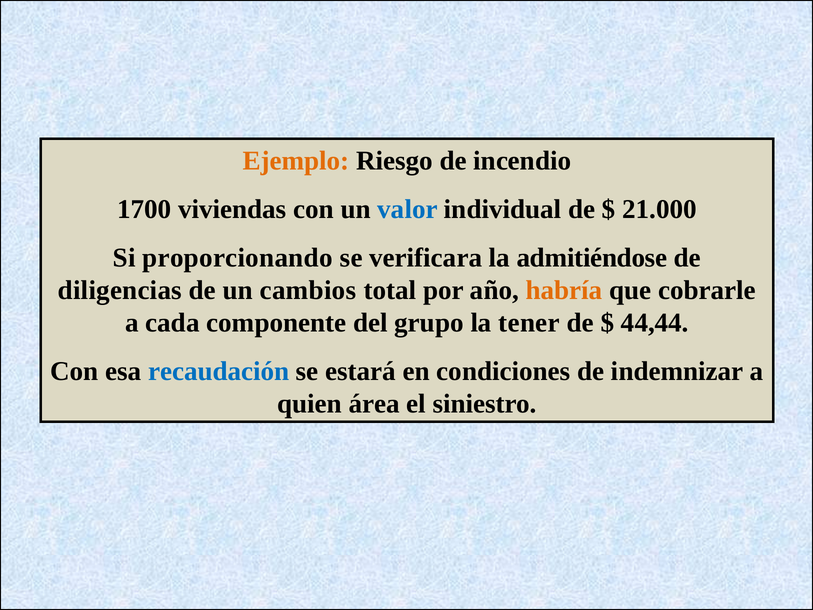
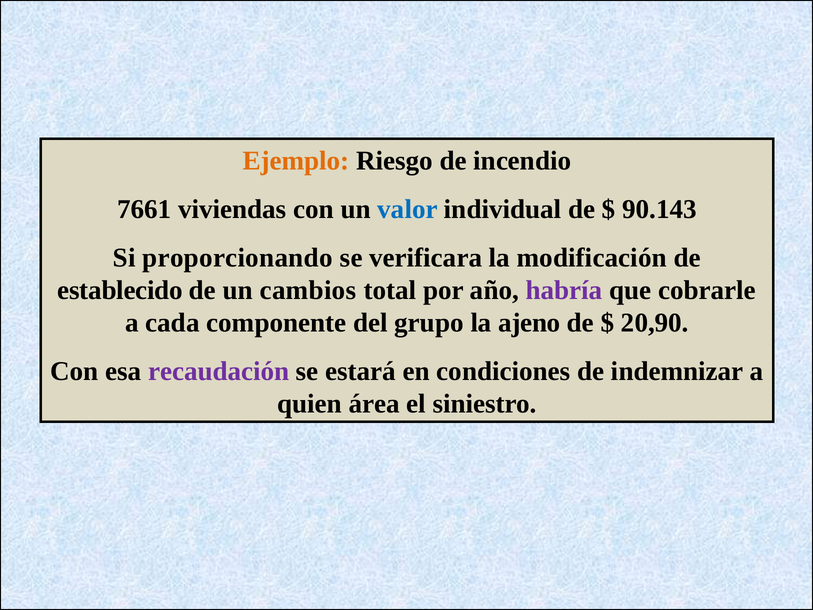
1700: 1700 -> 7661 (144, 209)
21.000: 21.000 -> 90.143 (660, 209)
admitiéndose: admitiéndose -> modificación (592, 258)
diligencias: diligencias -> establecido (120, 290)
habría colour: orange -> purple (564, 290)
tener: tener -> ajeno (529, 323)
44,44: 44,44 -> 20,90 (655, 323)
recaudación colour: blue -> purple (219, 371)
